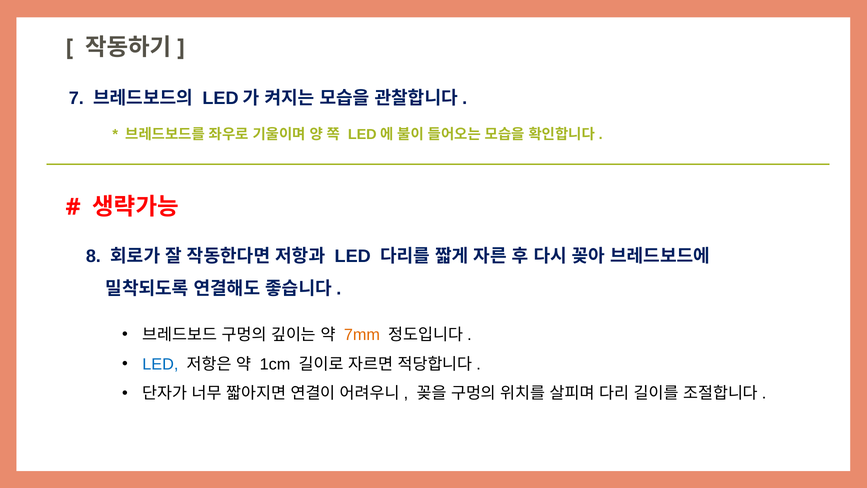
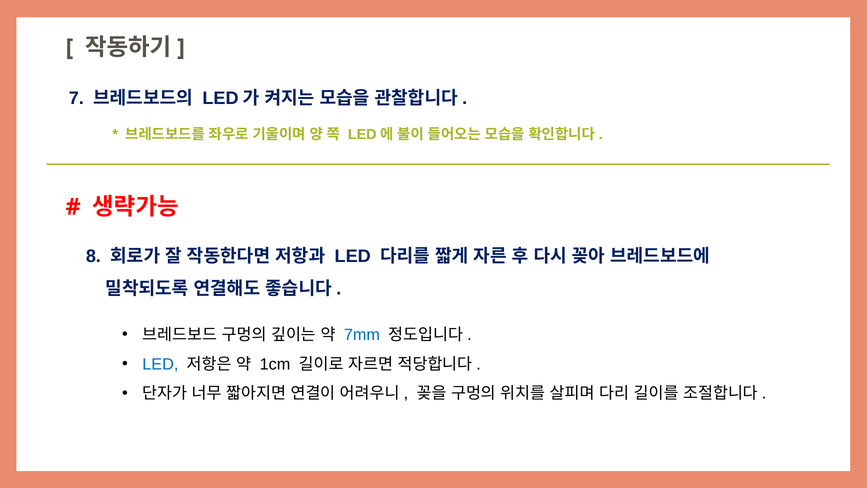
7mm colour: orange -> blue (362, 335)
